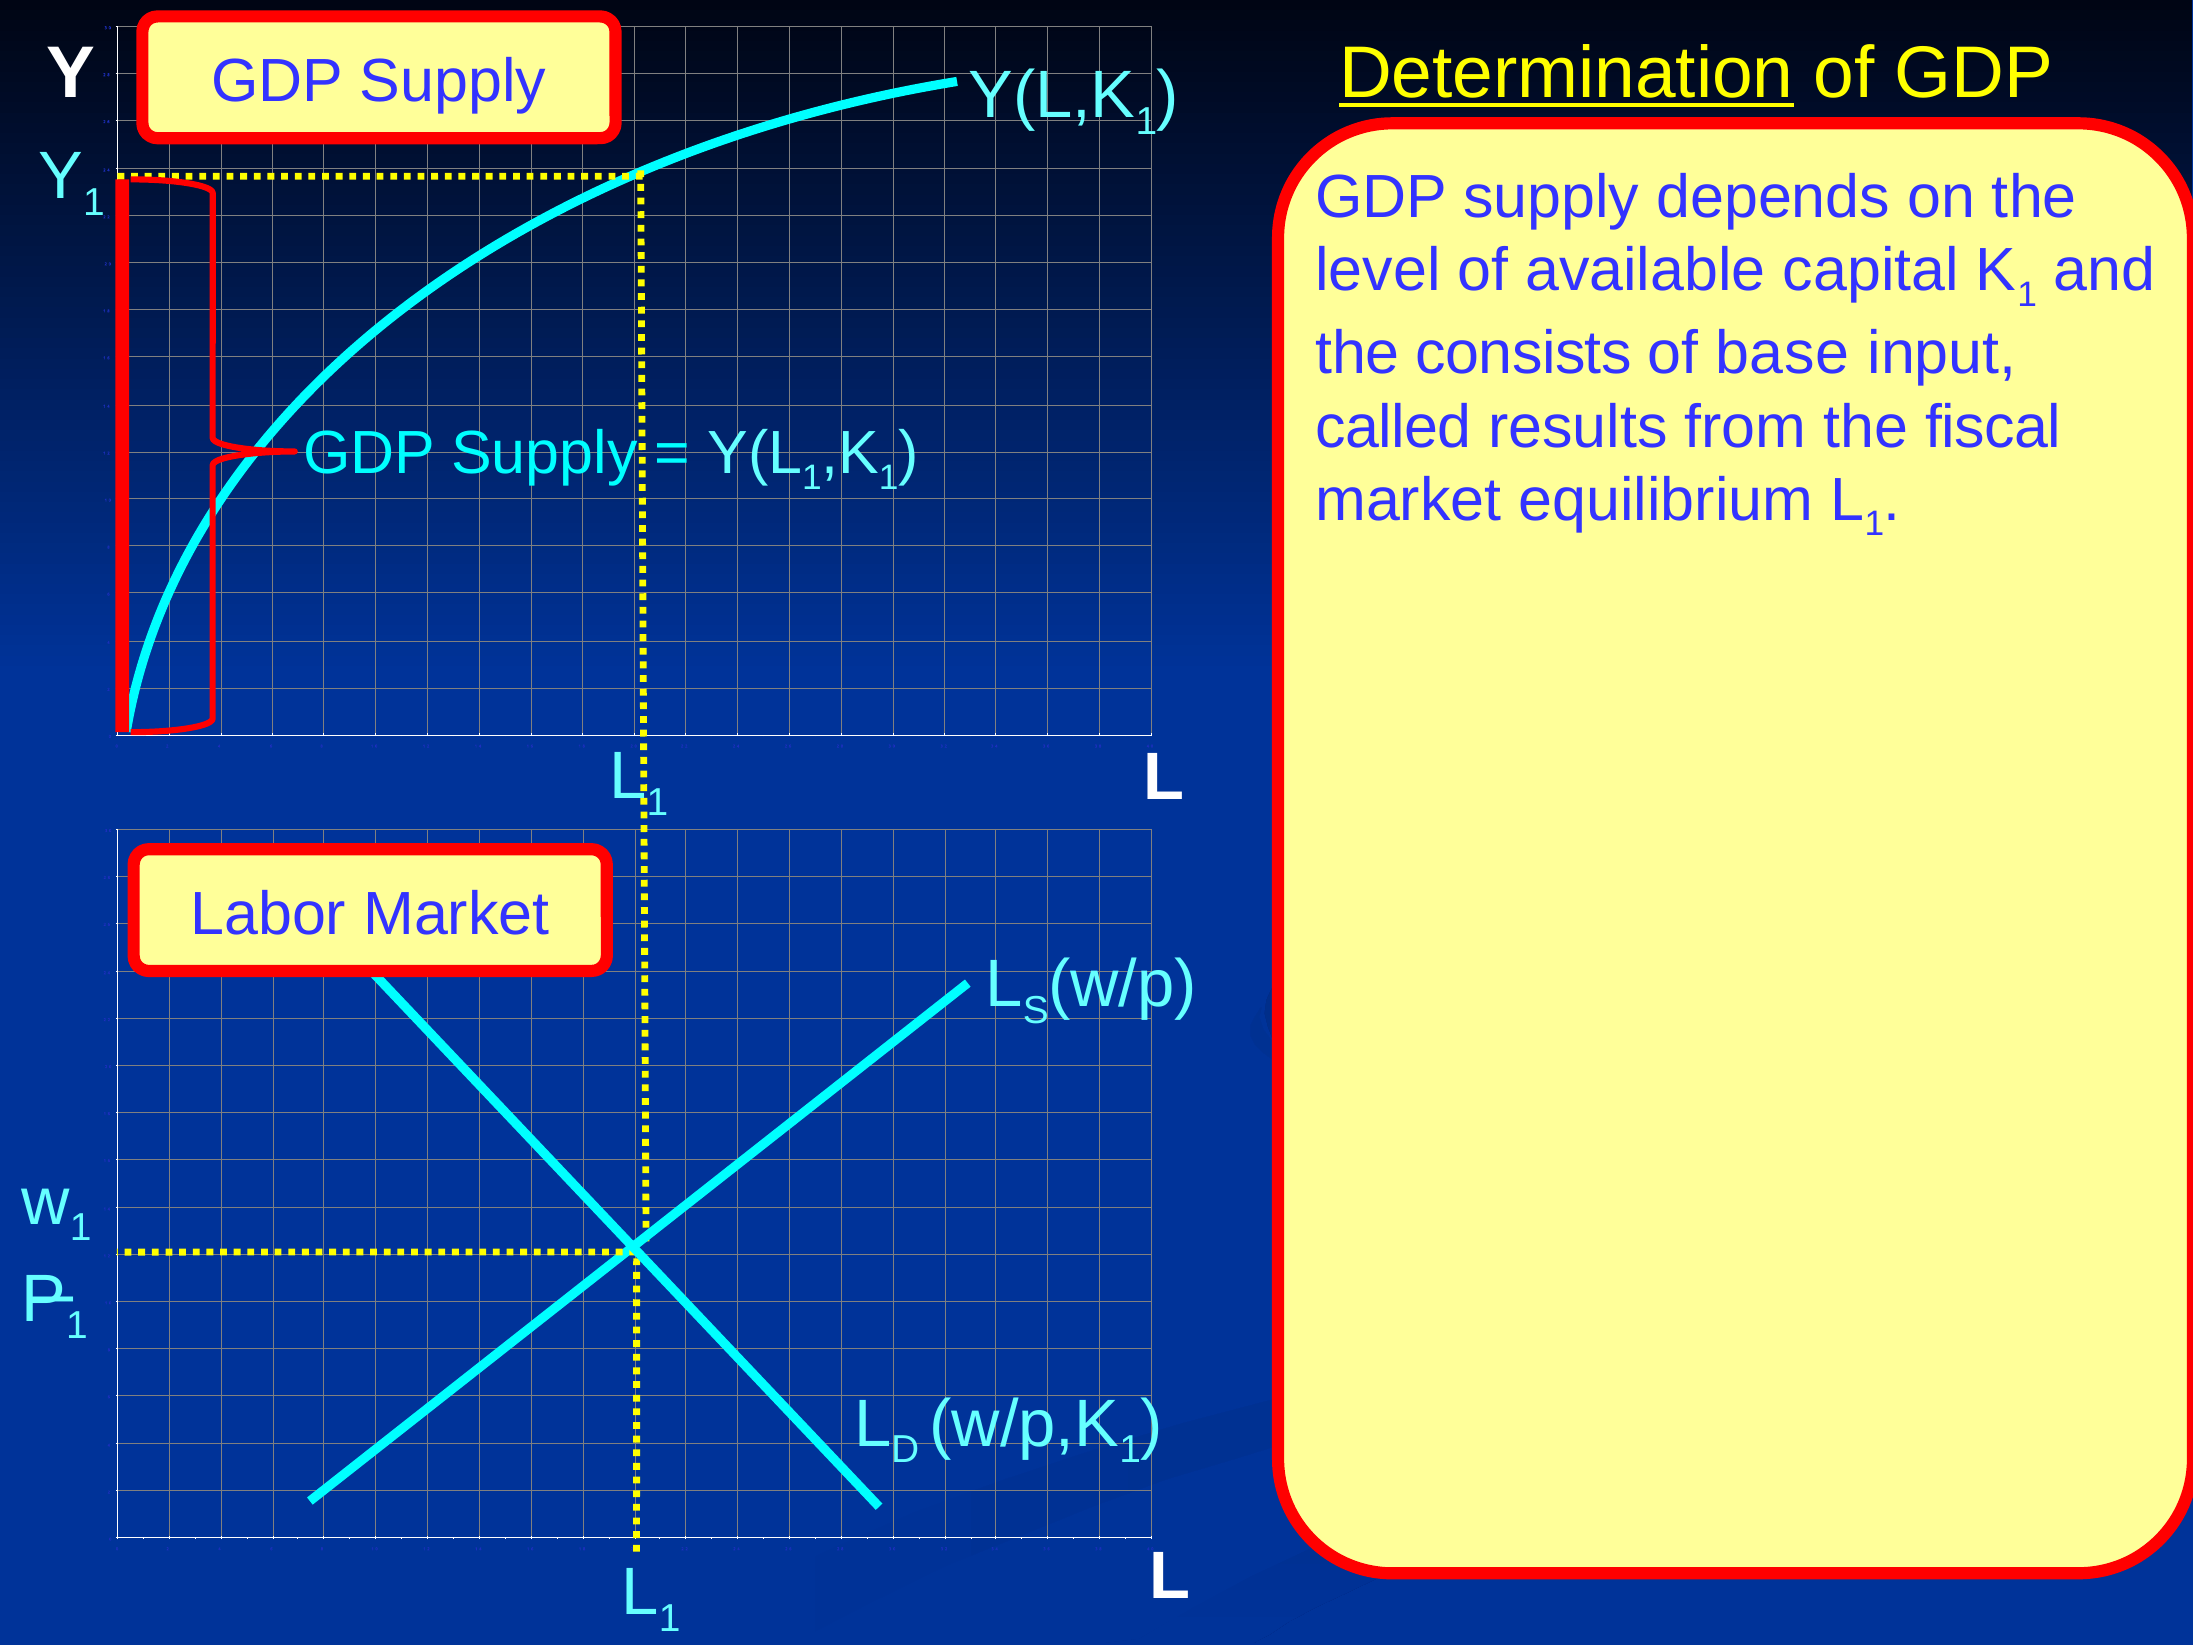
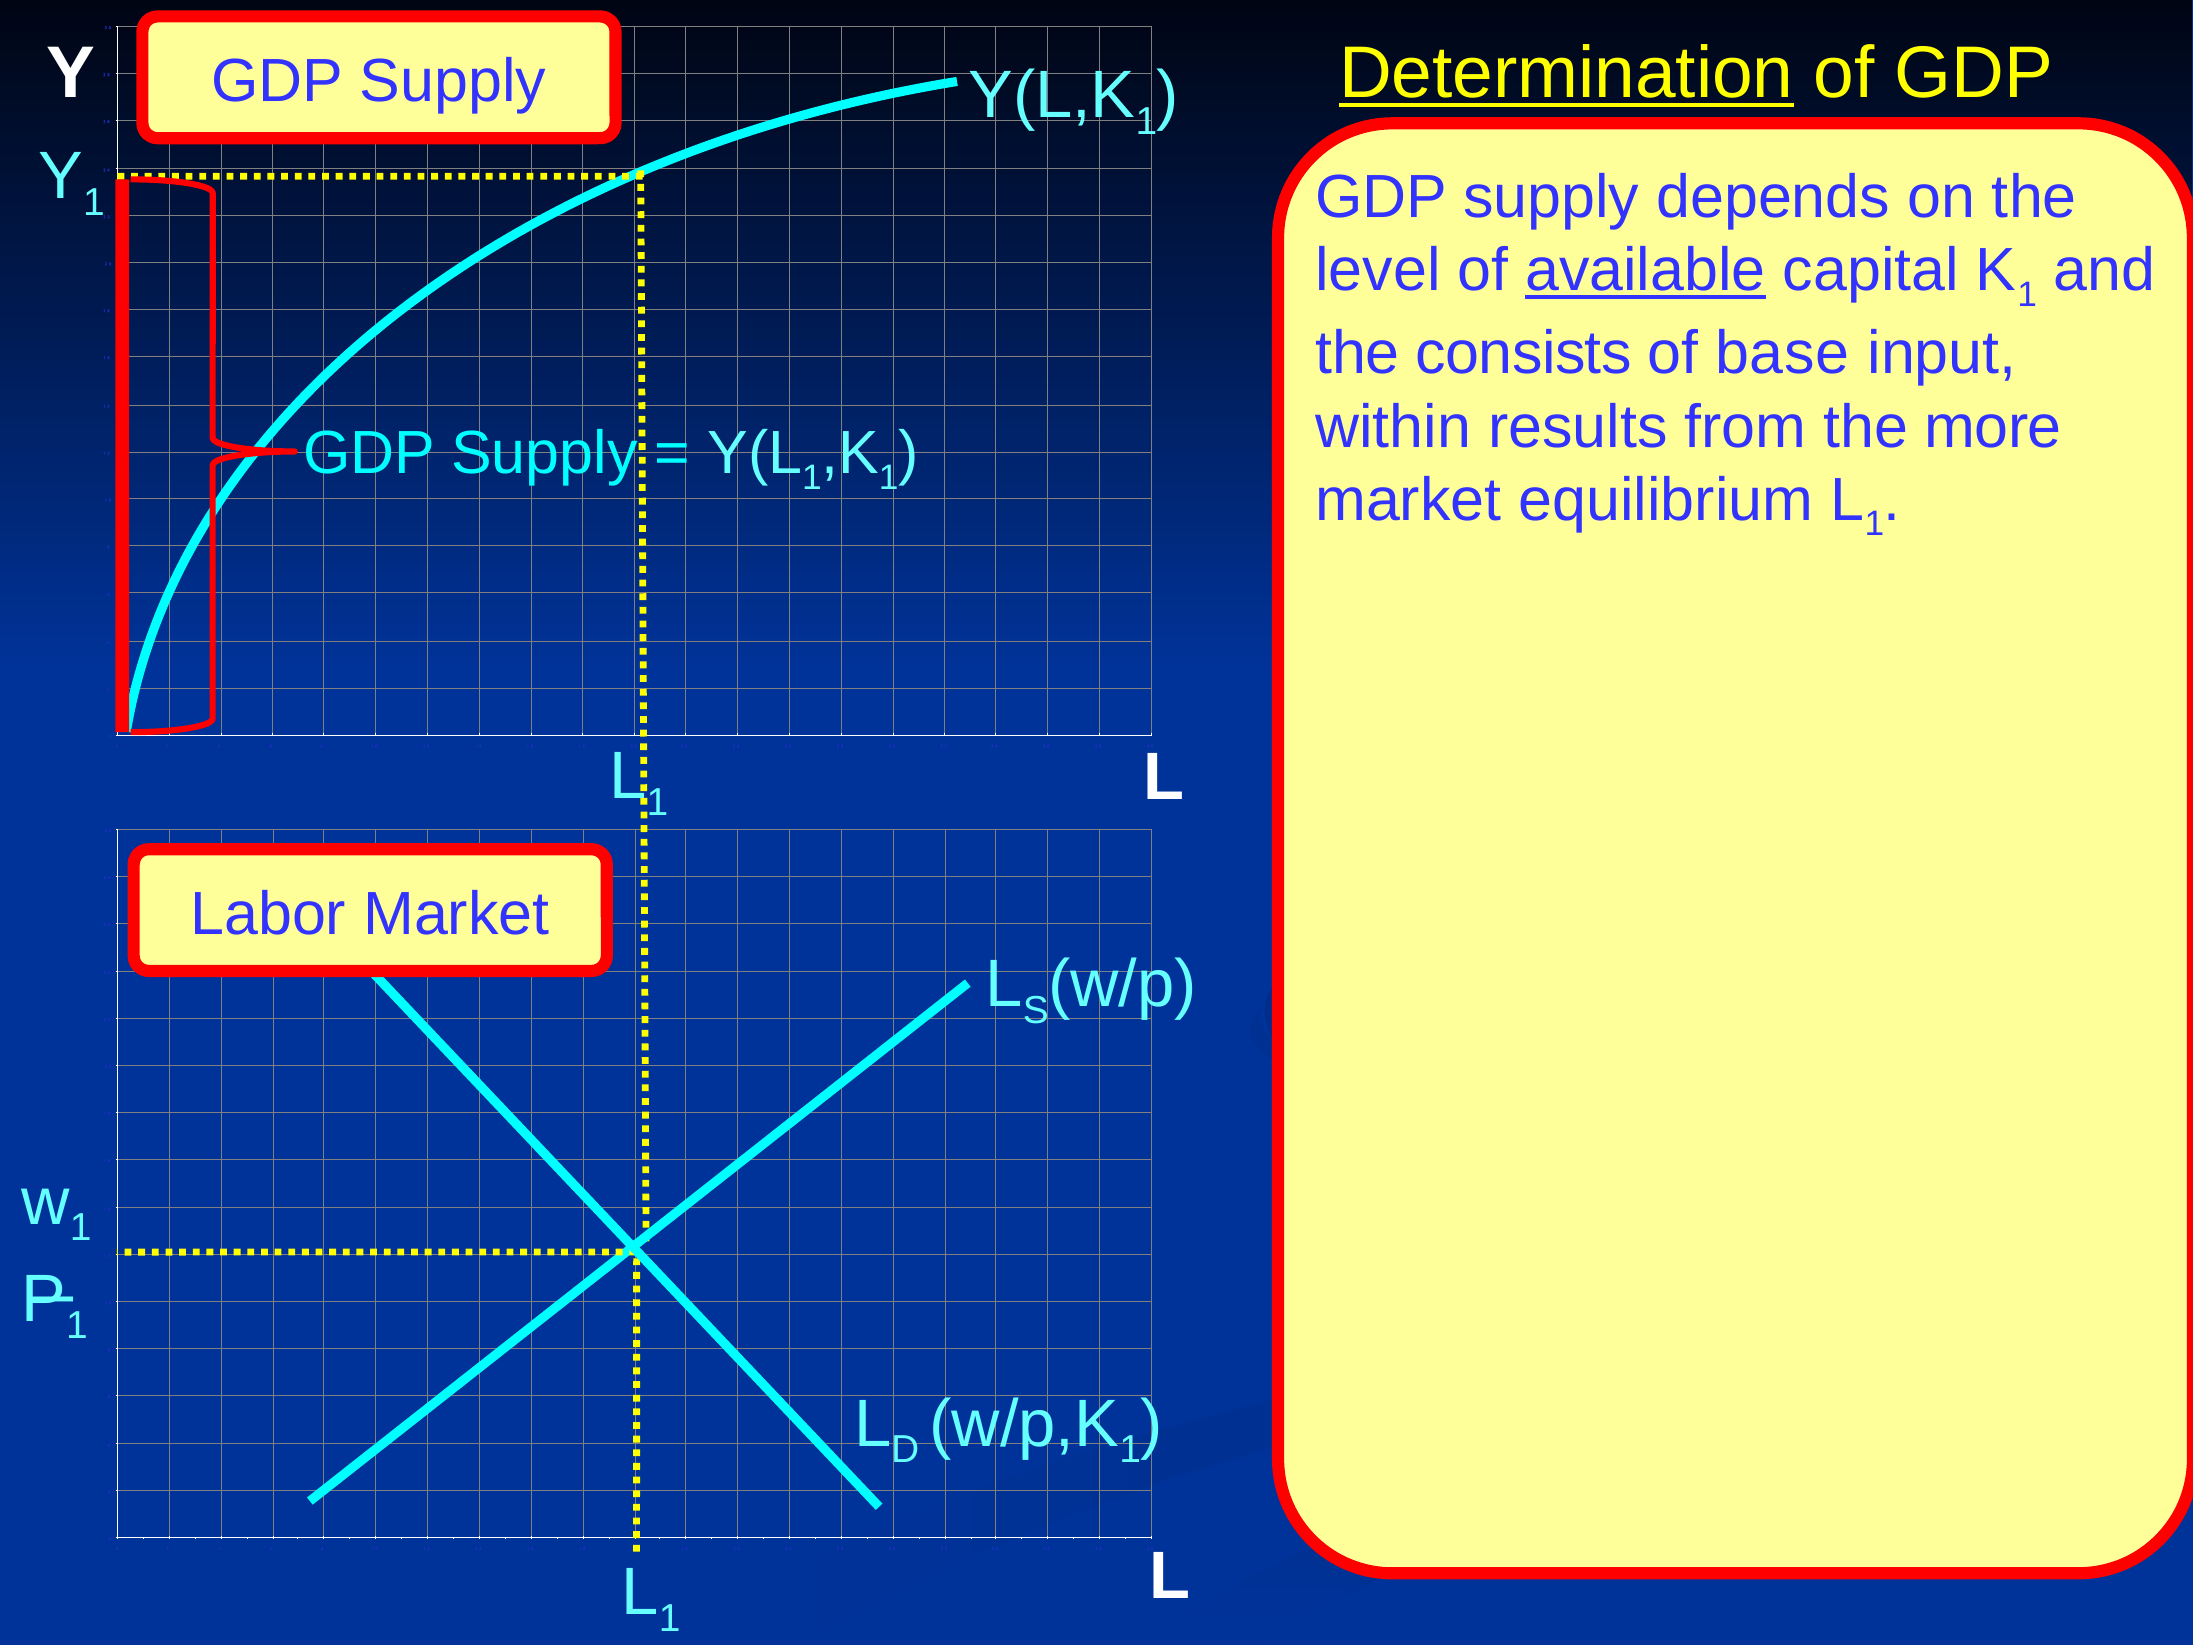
available underline: none -> present (1645, 271)
called: called -> within (1393, 427)
fiscal: fiscal -> more (1993, 427)
